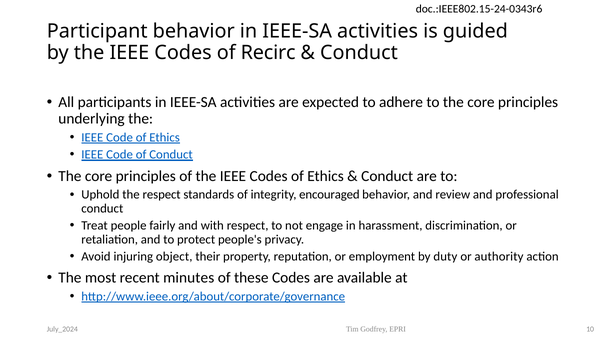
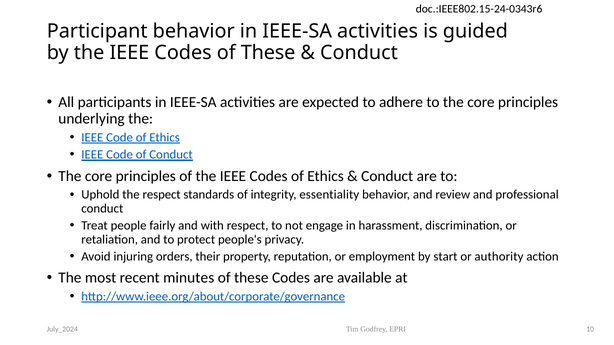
Codes of Recirc: Recirc -> These (268, 53)
encouraged: encouraged -> essentiality (329, 195)
object: object -> orders (174, 257)
duty: duty -> start (445, 257)
